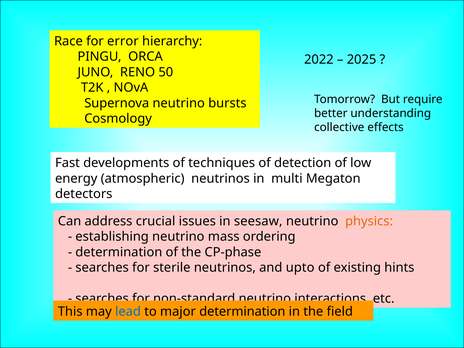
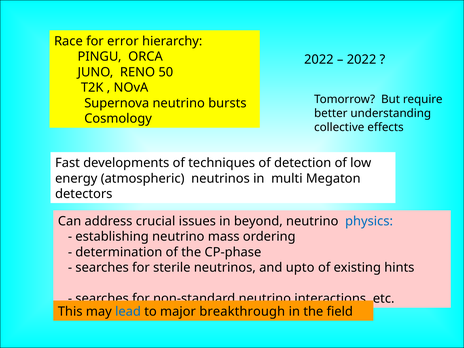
2025: 2025 -> 2022 (362, 59)
seesaw: seesaw -> beyond (258, 221)
physics colour: orange -> blue (369, 221)
major determination: determination -> breakthrough (242, 312)
